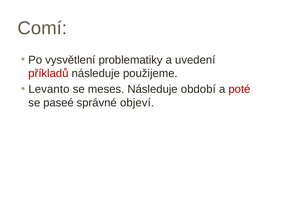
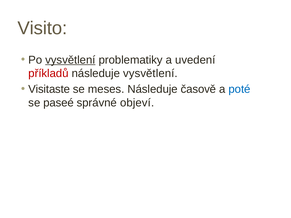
Comí: Comí -> Visito (42, 28)
vysvětlení underline: none -> present (70, 60)
následuje použijeme: použijeme -> vysvětlení (150, 73)
Levanto: Levanto -> Visitaste (49, 89)
období: období -> časově (198, 89)
poté colour: red -> blue (239, 89)
